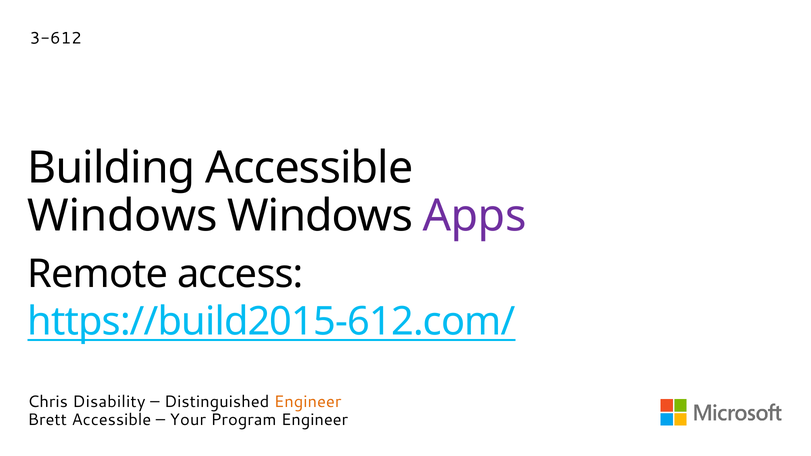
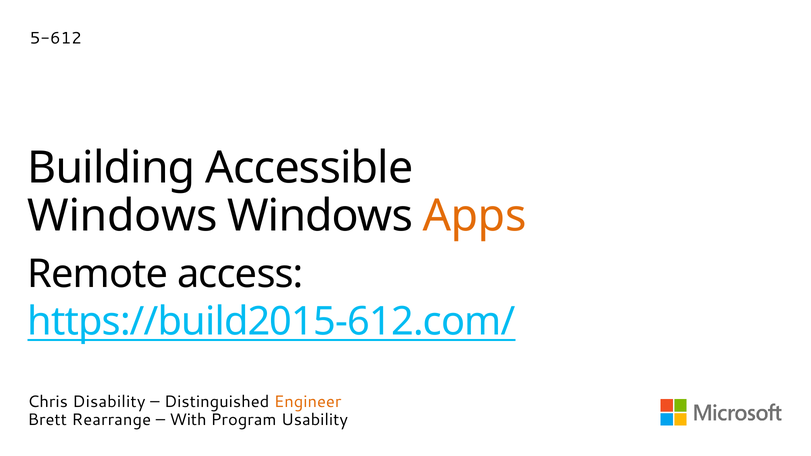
3-612: 3-612 -> 5-612 (56, 38)
Apps colour: purple -> orange (475, 216)
Brett Accessible: Accessible -> Rearrange (111, 420)
Your: Your -> With (188, 420)
Program Engineer: Engineer -> Usability (315, 420)
